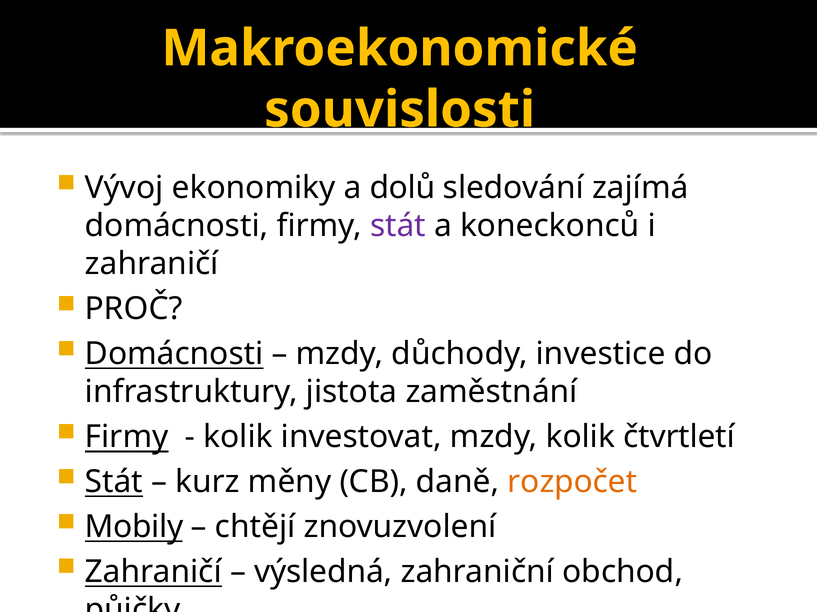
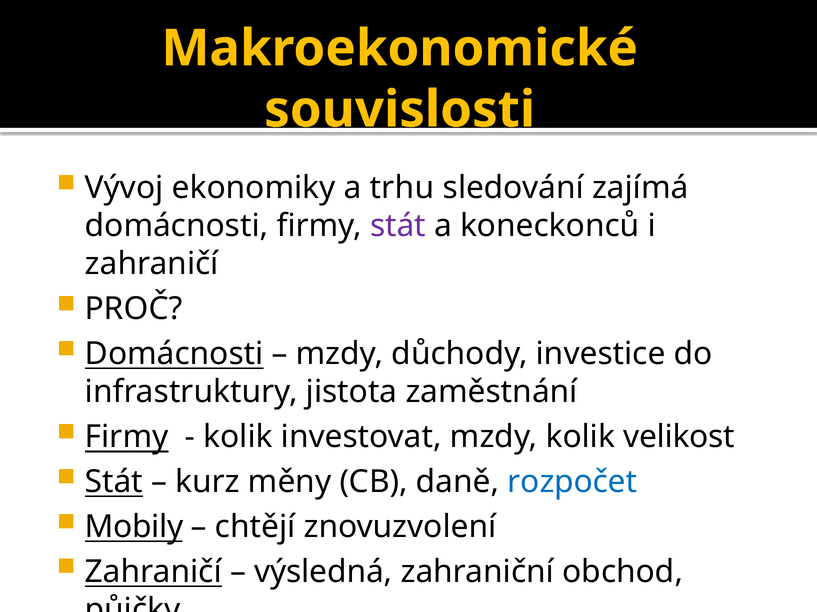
dolů: dolů -> trhu (402, 188)
čtvrtletí: čtvrtletí -> velikost (679, 437)
rozpočet colour: orange -> blue (572, 482)
